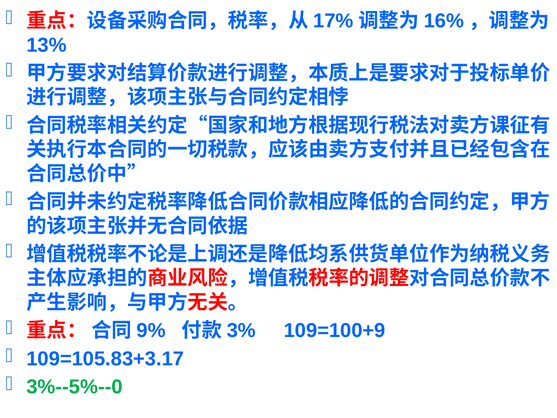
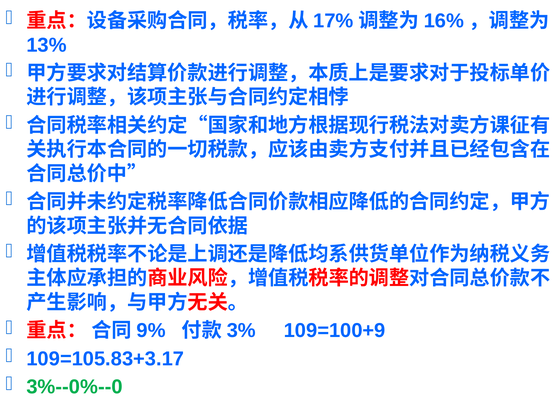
3%--5%--0: 3%--5%--0 -> 3%--0%--0 (75, 387)
